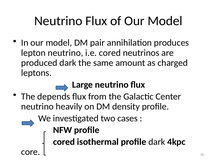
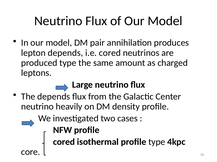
lepton neutrino: neutrino -> depends (65, 53)
produced dark: dark -> type (68, 63)
profile dark: dark -> type (157, 143)
